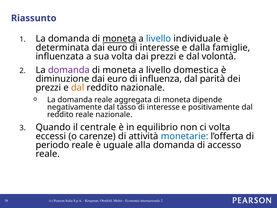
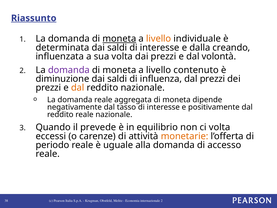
Riassunto underline: none -> present (34, 18)
livello colour: blue -> orange (159, 39)
determinata dai euro: euro -> saldi (117, 48)
famiglie: famiglie -> creando (231, 48)
domestica: domestica -> contenuto (196, 70)
euro: euro -> saldi (117, 79)
dal parità: parità -> prezzi (212, 79)
centrale: centrale -> prevede (98, 127)
monetarie colour: blue -> orange (185, 136)
